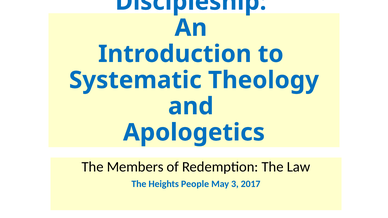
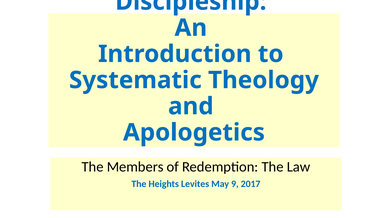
People: People -> Levites (195, 184)
3: 3 -> 9 (235, 184)
